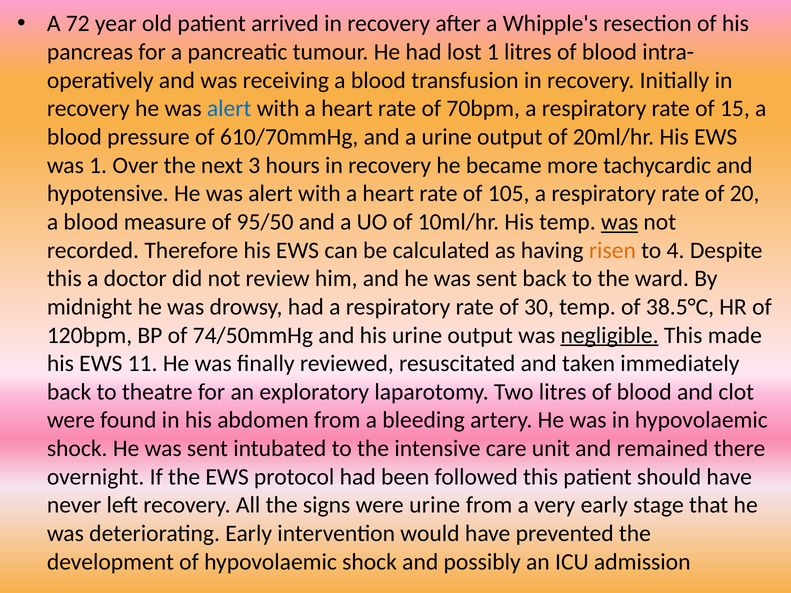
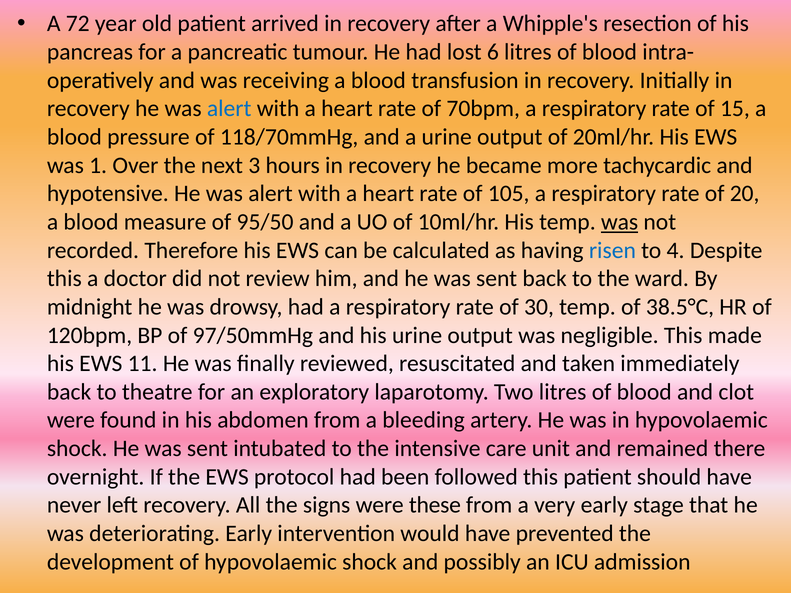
lost 1: 1 -> 6 (493, 52)
610/70mmHg: 610/70mmHg -> 118/70mmHg (289, 137)
risen colour: orange -> blue (612, 250)
74/50mmHg: 74/50mmHg -> 97/50mmHg (253, 335)
negligible underline: present -> none (610, 335)
were urine: urine -> these (435, 505)
